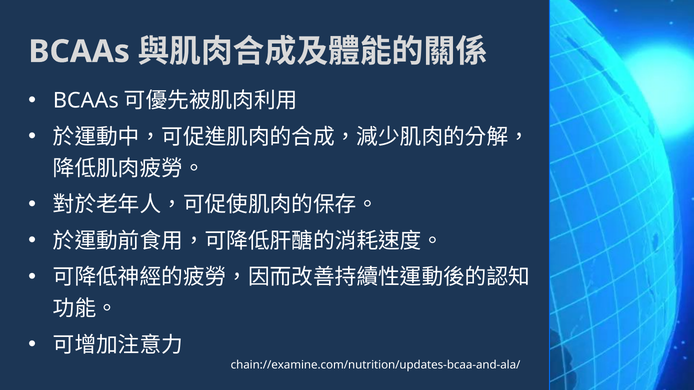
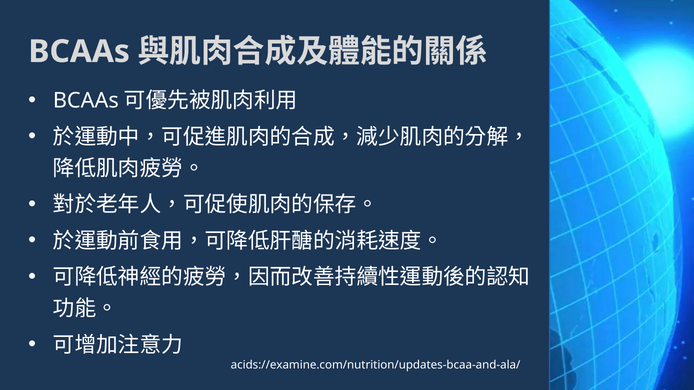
chain://examine.com/nutrition/updates-bcaa-and-ala/: chain://examine.com/nutrition/updates-bcaa-and-ala/ -> acids://examine.com/nutrition/updates-bcaa-and-ala/ (376, 365)
